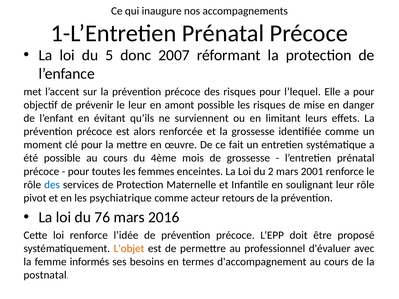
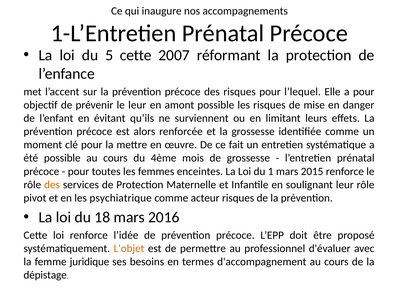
5 donc: donc -> cette (136, 55)
2: 2 -> 1 (271, 172)
2001: 2001 -> 2015 (312, 172)
des colour: blue -> orange (52, 185)
acteur retours: retours -> risques (238, 198)
76: 76 -> 18 (102, 218)
informés: informés -> juridique (89, 262)
postnatal: postnatal -> dépistage (45, 275)
